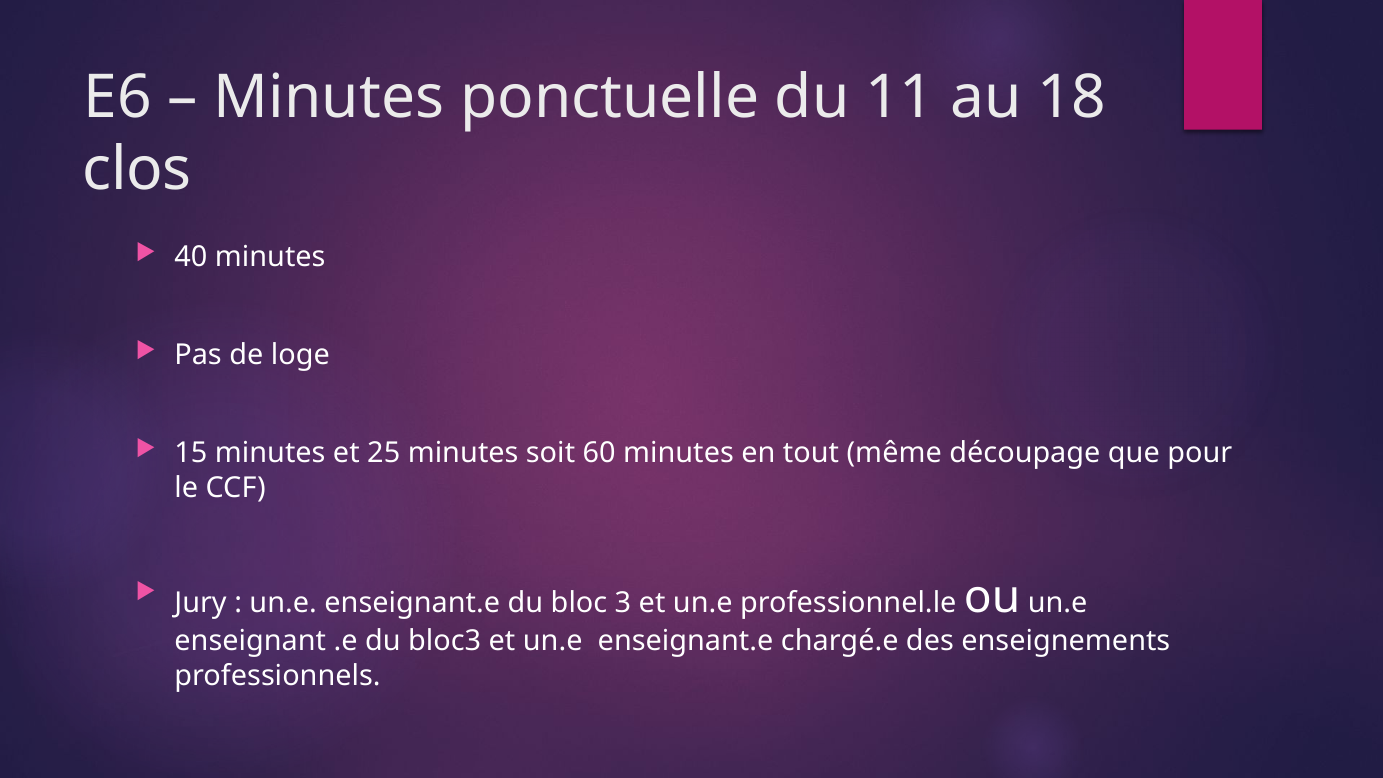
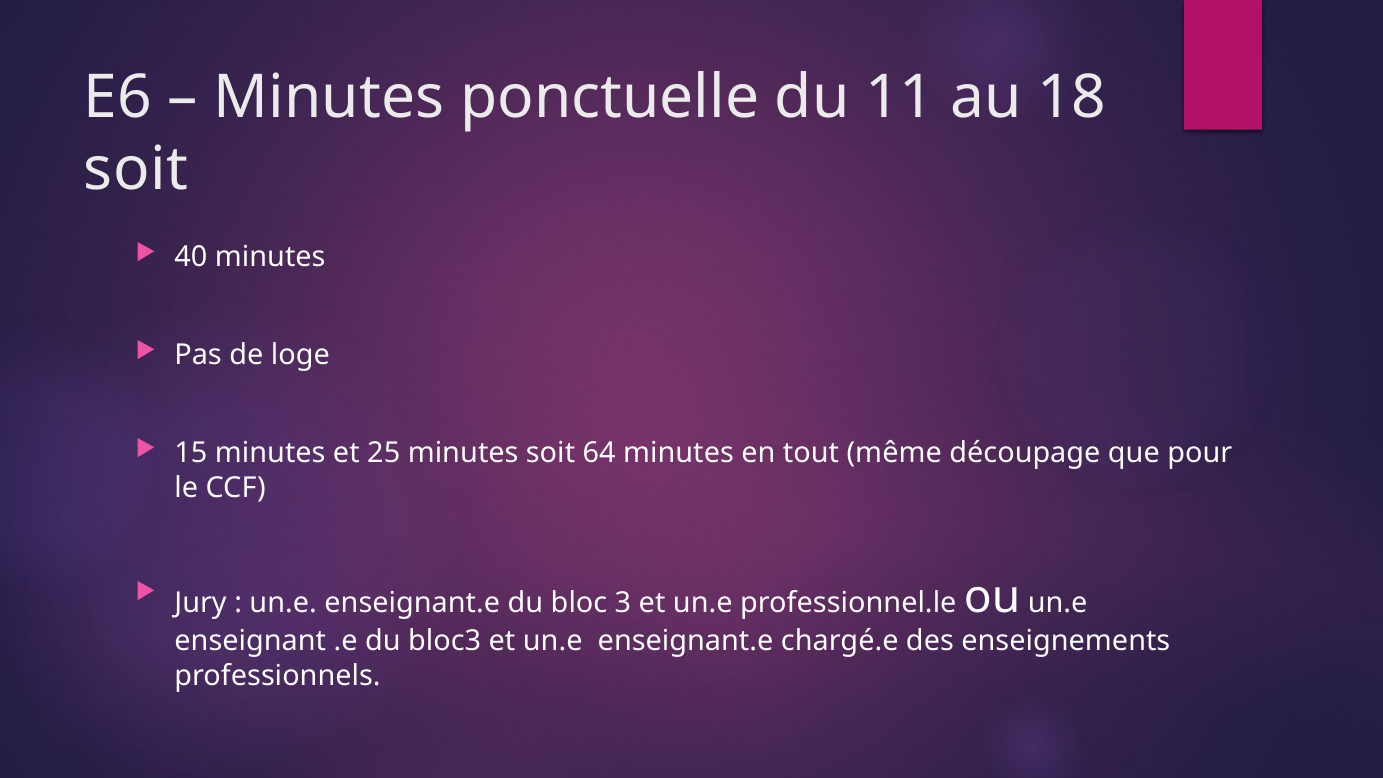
clos: clos -> soit (136, 170)
60: 60 -> 64 (599, 453)
